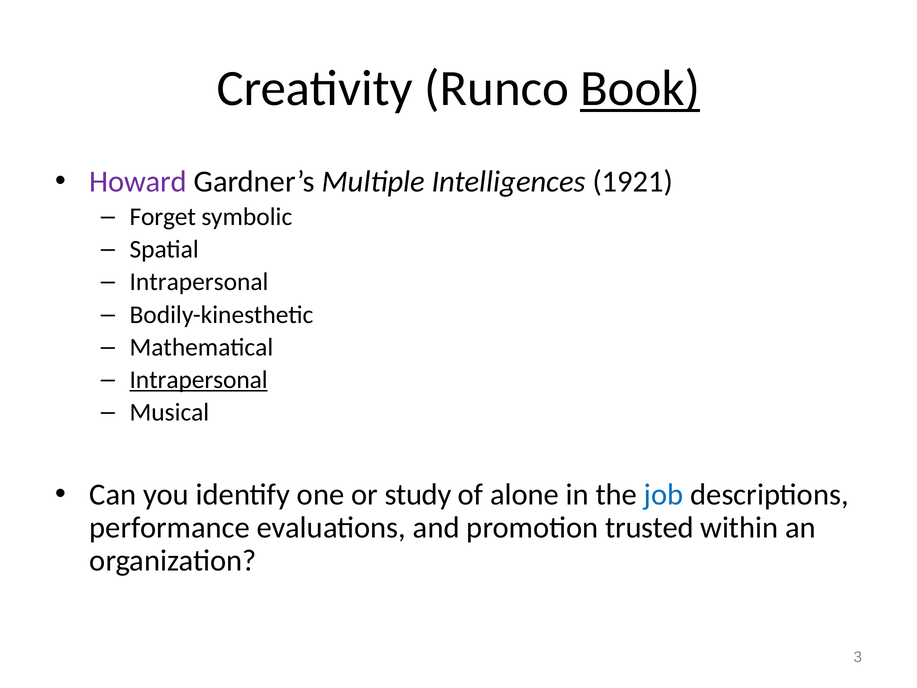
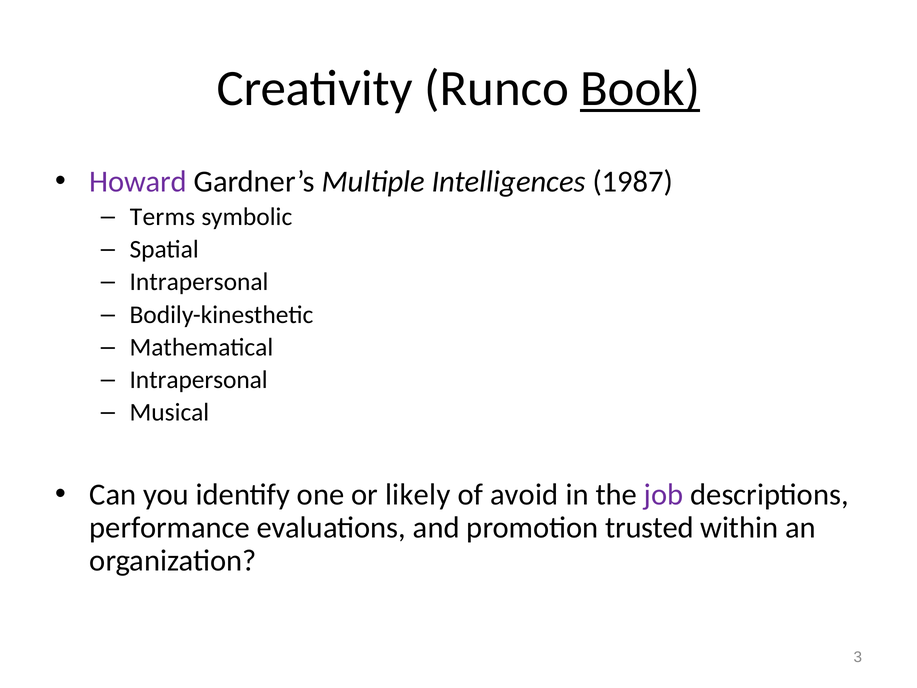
1921: 1921 -> 1987 (633, 181)
Forget: Forget -> Terms (163, 217)
Intrapersonal underline: present -> none (199, 380)
study: study -> likely (418, 494)
alone: alone -> avoid (524, 494)
job colour: blue -> purple (664, 494)
